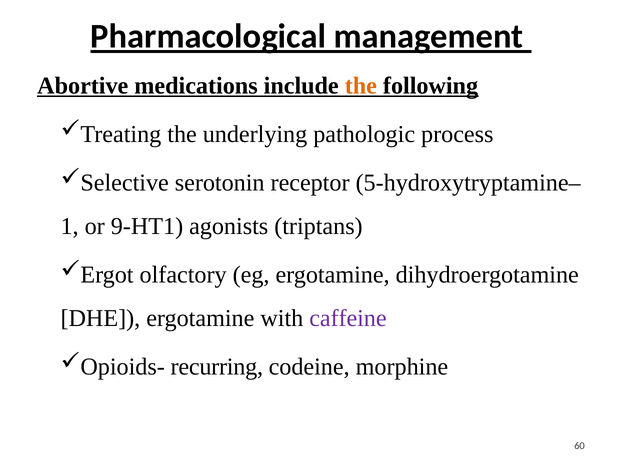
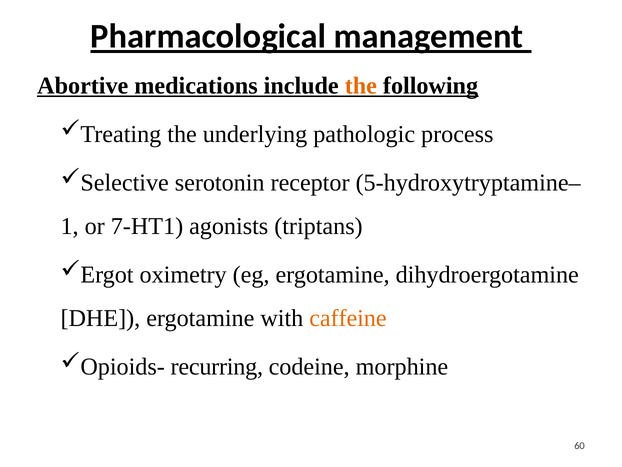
9-HT1: 9-HT1 -> 7-HT1 (147, 226)
olfactory: olfactory -> oximetry (183, 274)
caffeine colour: purple -> orange (348, 318)
